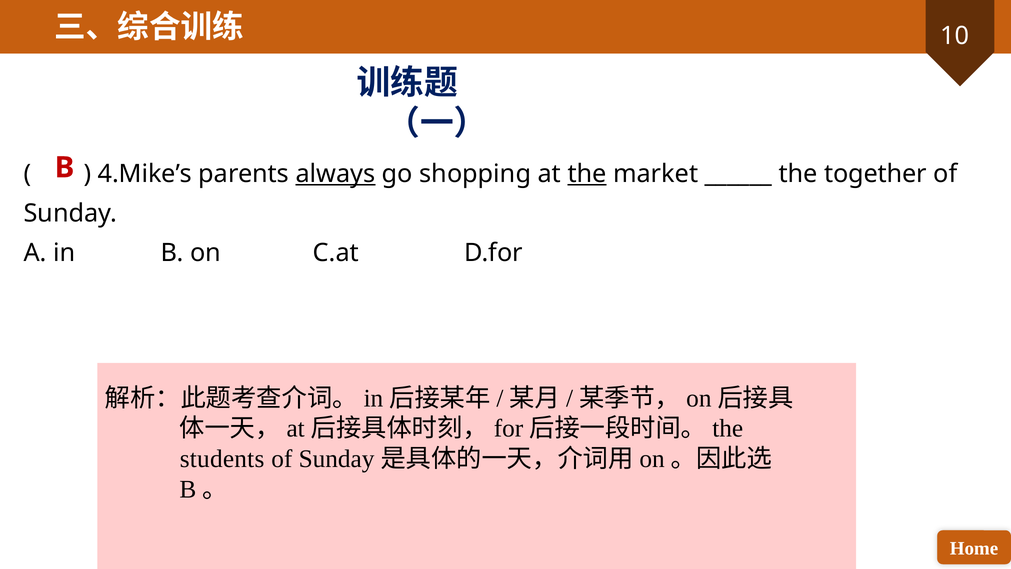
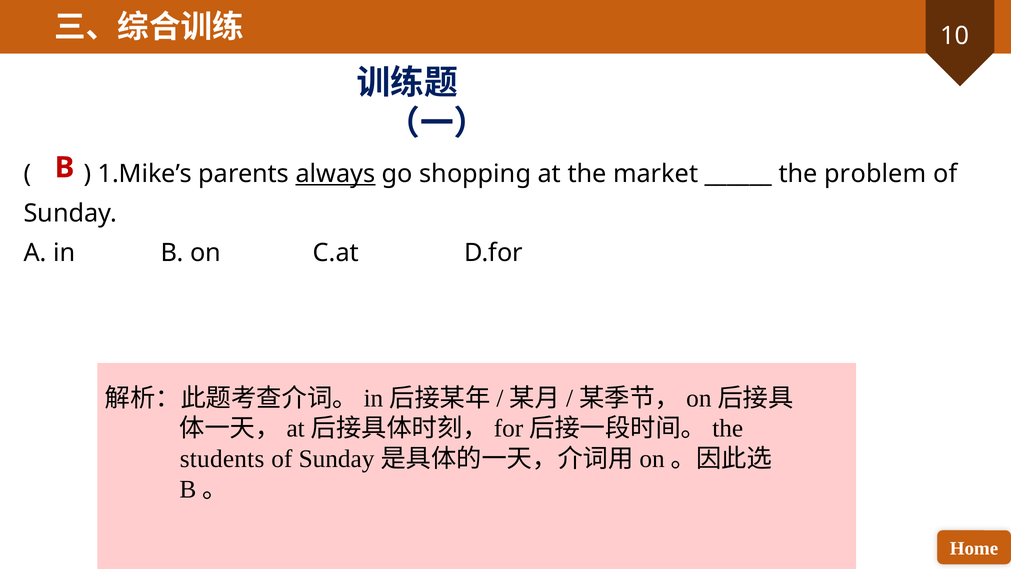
4.Mike’s: 4.Mike’s -> 1.Mike’s (145, 174)
the underline: present -> none (587, 174)
together: together -> problem (875, 174)
